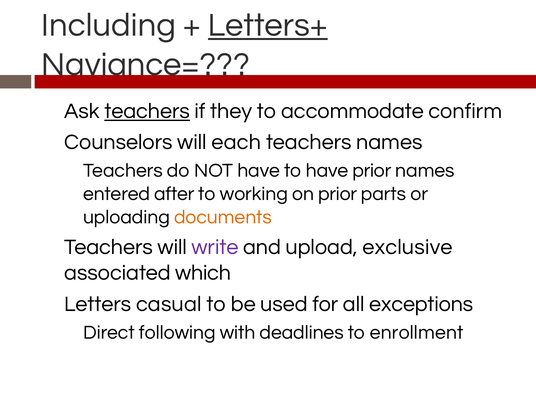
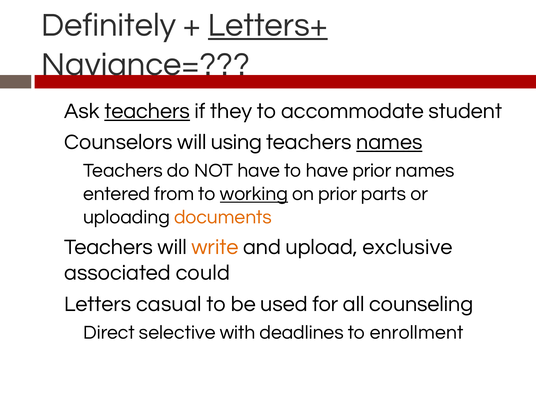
Including: Including -> Definitely (109, 25)
confirm: confirm -> student (465, 111)
each: each -> using (236, 142)
names underline: none -> present (389, 142)
after: after -> from (174, 194)
working underline: none -> present (254, 194)
write colour: purple -> orange (215, 247)
which: which -> could (203, 273)
exceptions: exceptions -> counseling (421, 304)
following: following -> selective (177, 332)
